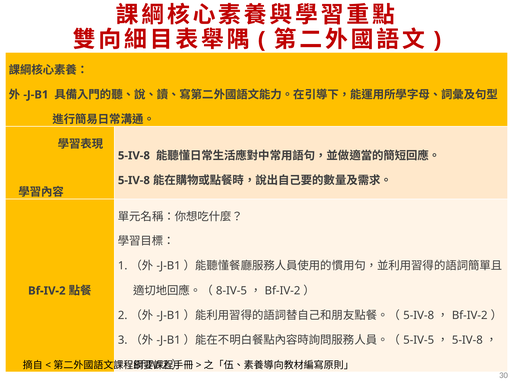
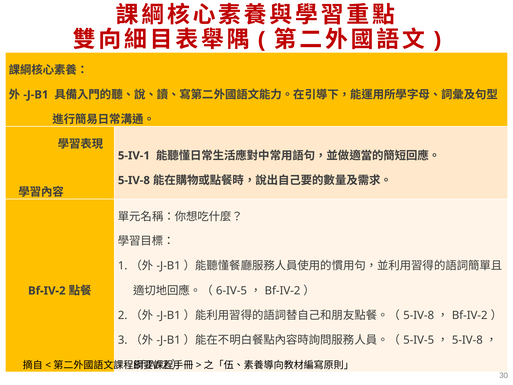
5-IV-8: 5-IV-8 -> 5-IV-1 (134, 156)
8-IV-5: 8-IV-5 -> 6-IV-5 (231, 290)
